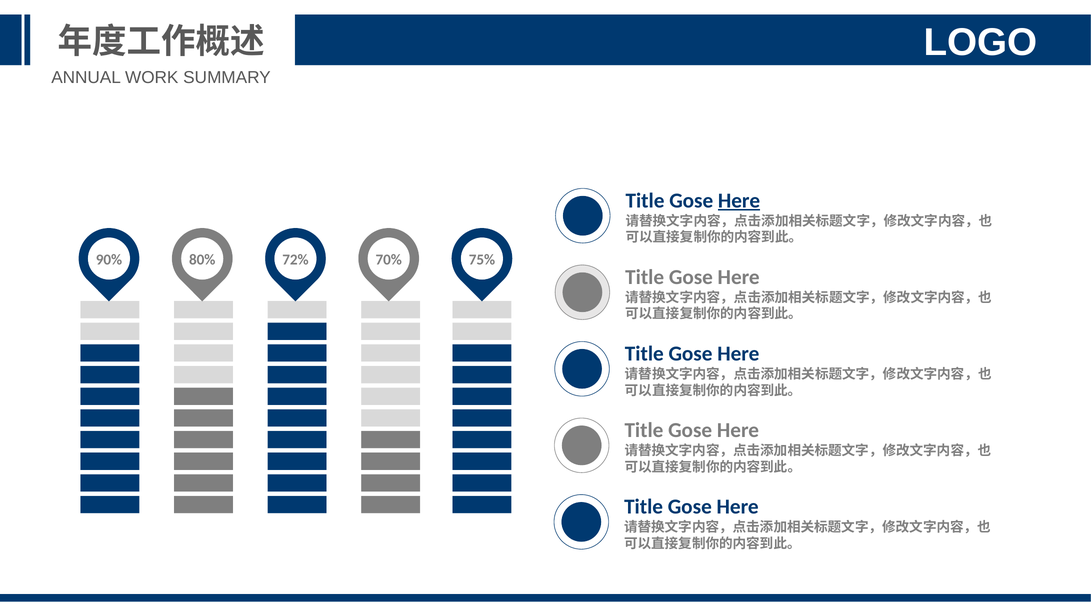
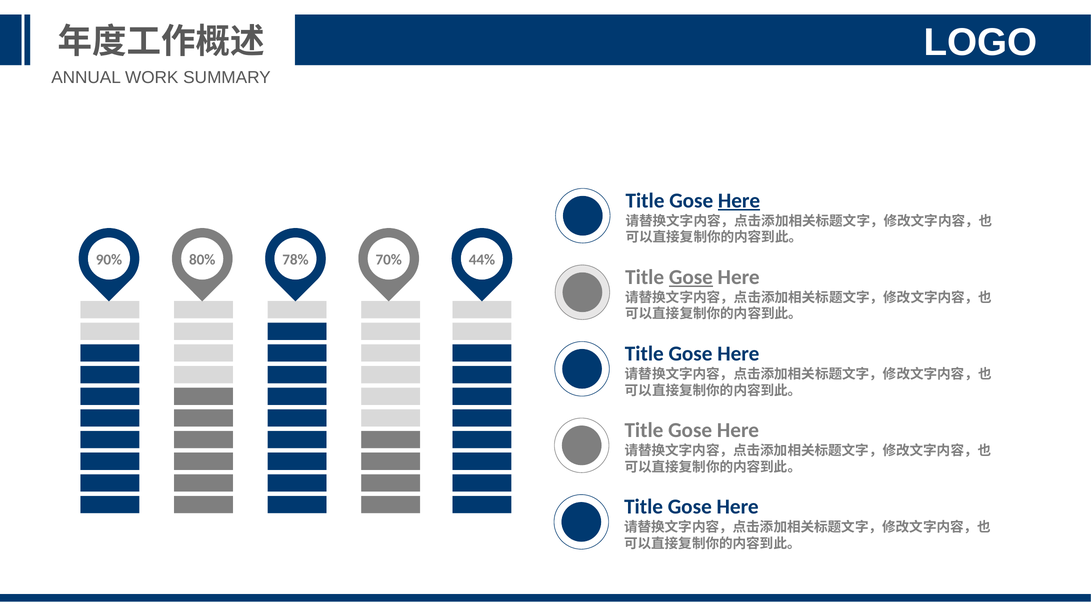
72%: 72% -> 78% (295, 259)
75%: 75% -> 44% (482, 259)
Gose underline: none -> present (691, 277)
